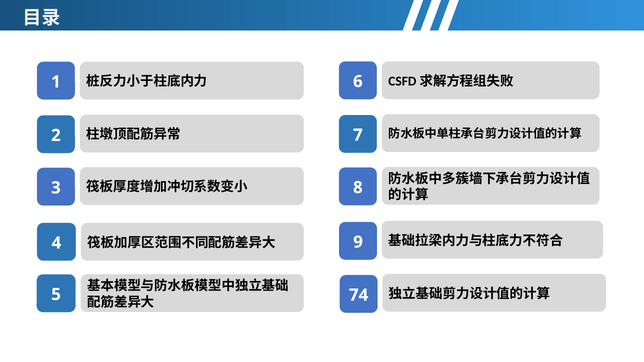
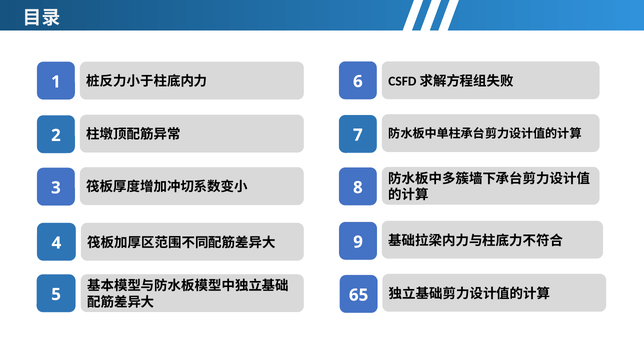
74: 74 -> 65 (359, 295)
